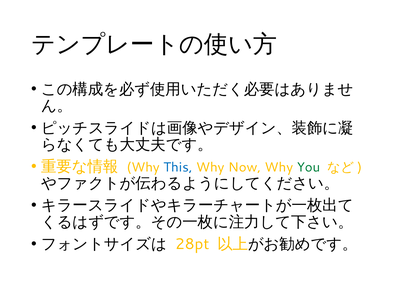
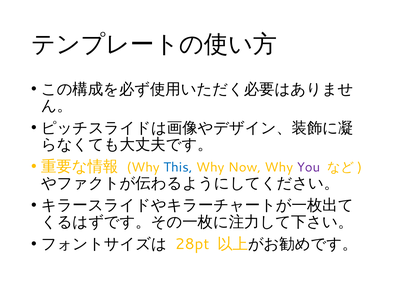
You colour: green -> purple (309, 167)
